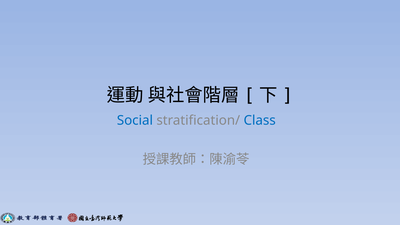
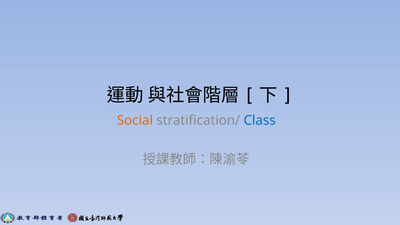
Social colour: blue -> orange (135, 121)
